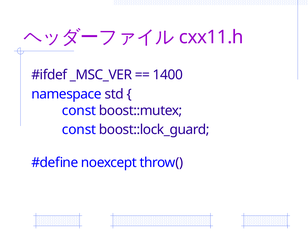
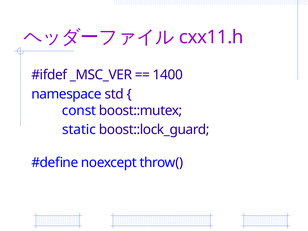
const: const -> static (79, 130)
